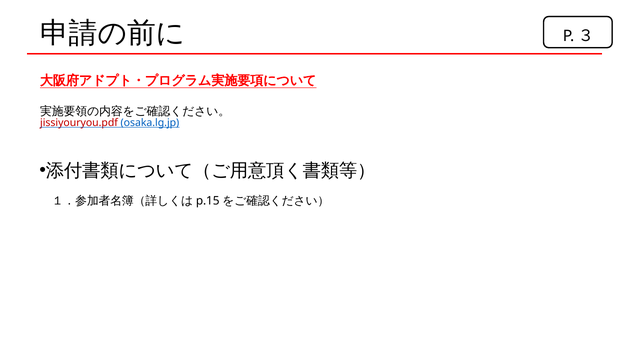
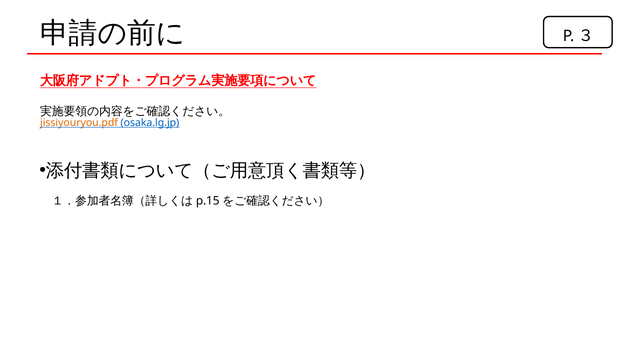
jissiyouryou.pdf colour: red -> orange (79, 123)
